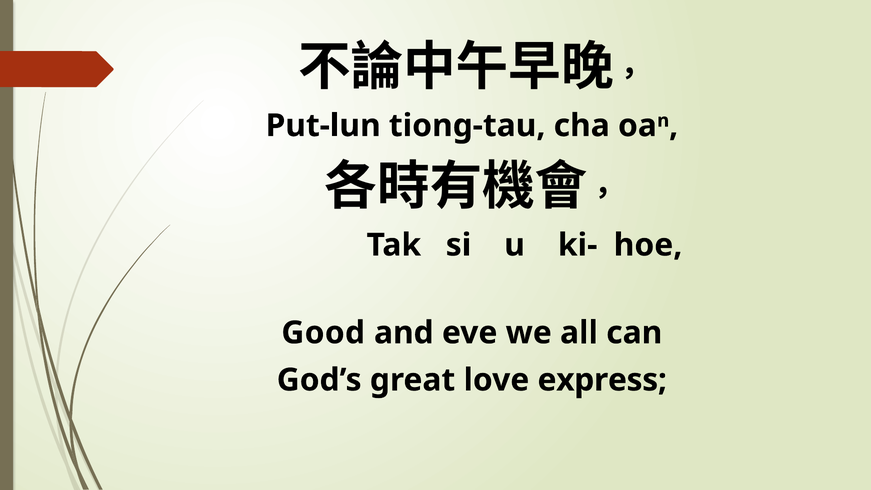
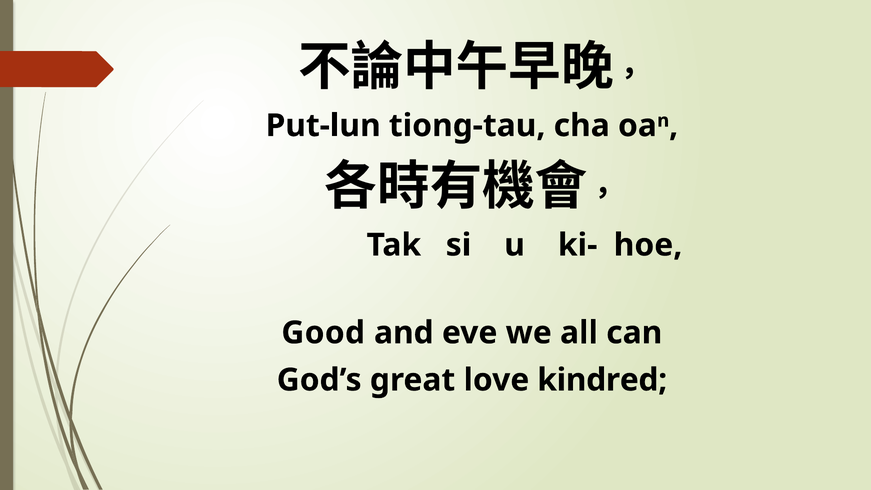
express: express -> kindred (602, 380)
